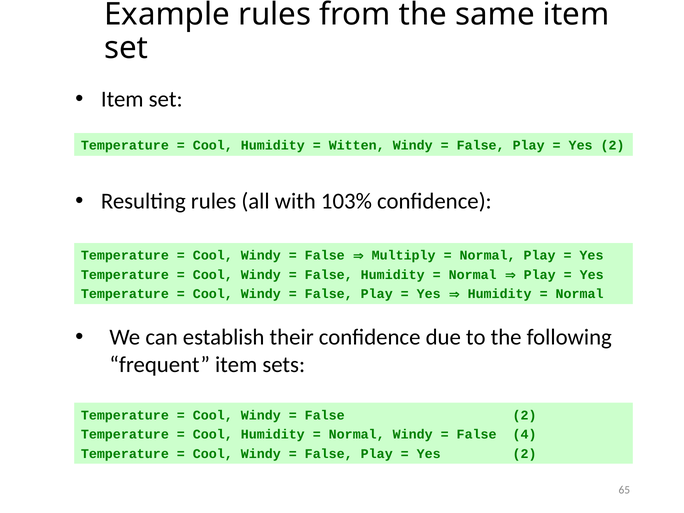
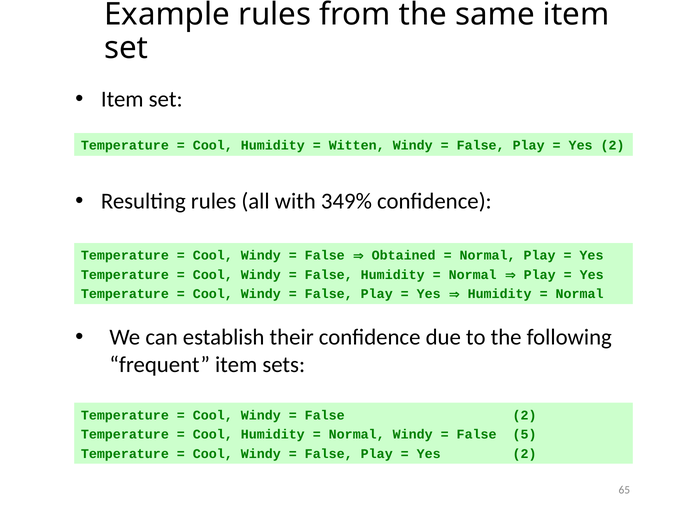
103%: 103% -> 349% (346, 201)
Multiply: Multiply -> Obtained (404, 256)
4: 4 -> 5 (525, 434)
